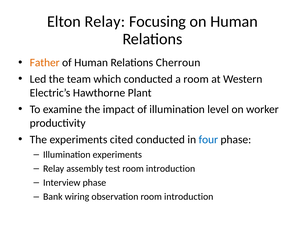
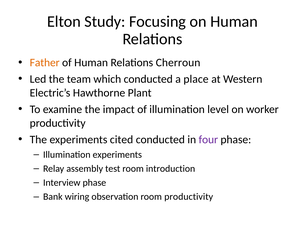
Elton Relay: Relay -> Study (105, 22)
a room: room -> place (196, 79)
four colour: blue -> purple (208, 139)
observation room introduction: introduction -> productivity (189, 197)
